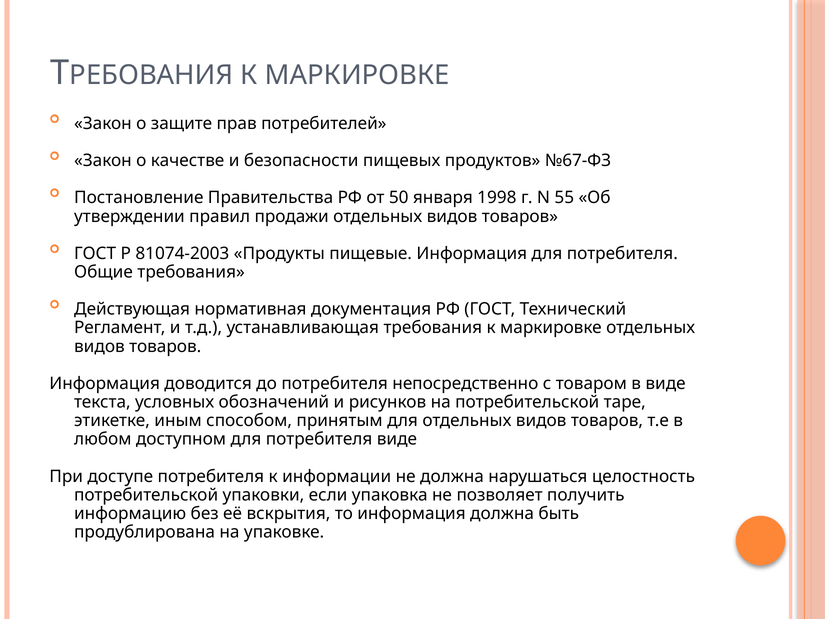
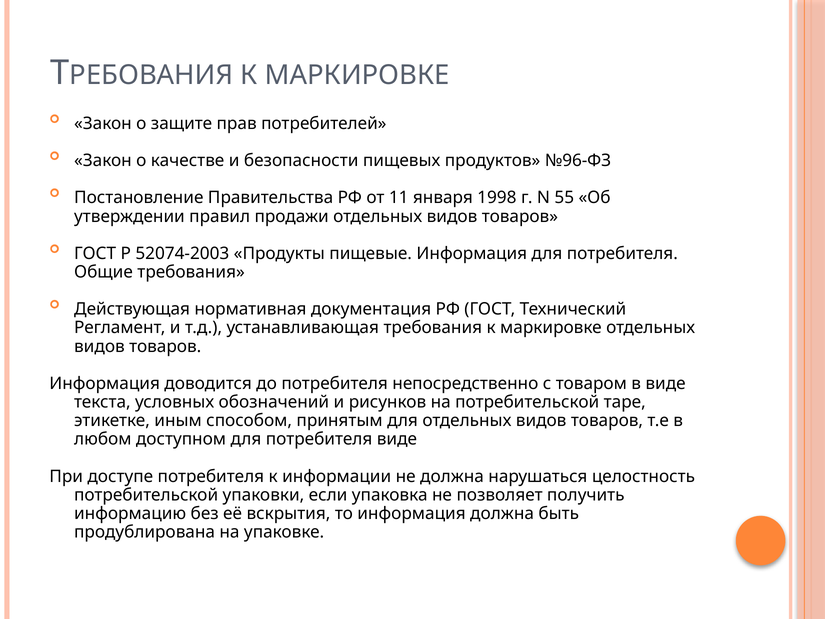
№67-ФЗ: №67-ФЗ -> №96-ФЗ (578, 161)
50: 50 -> 11 (399, 198)
81074-2003: 81074-2003 -> 52074-2003 (182, 253)
